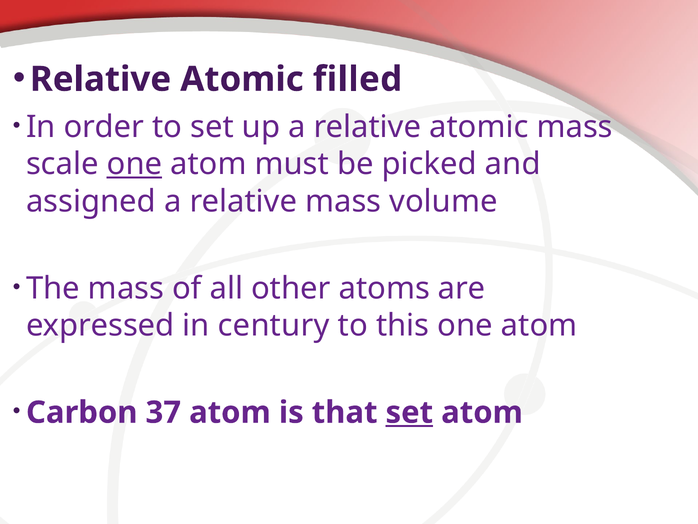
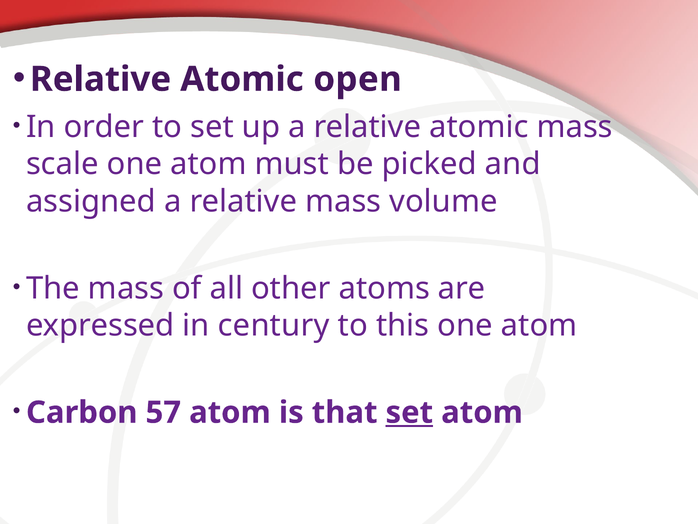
filled: filled -> open (358, 79)
one underline: present -> none (134, 164)
37: 37 -> 57 (163, 412)
